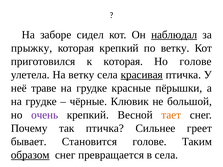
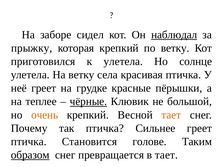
к которая: которая -> улетела (123, 61)
Но голове: голове -> солнце (196, 61)
красивая underline: present -> none (142, 75)
неё траве: траве -> греет (44, 88)
грудке: грудке -> теплее (41, 102)
чёрные underline: none -> present (88, 102)
очень colour: purple -> orange (45, 115)
бывает: бывает -> птичка (29, 142)
в села: села -> тает (166, 155)
